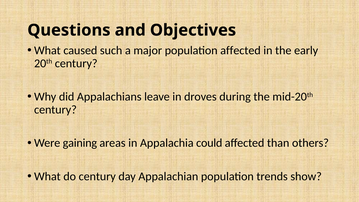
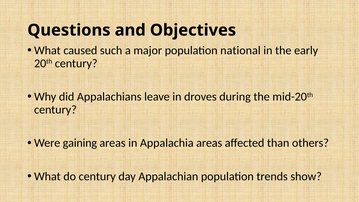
population affected: affected -> national (240, 50)
Appalachia could: could -> areas (209, 143)
